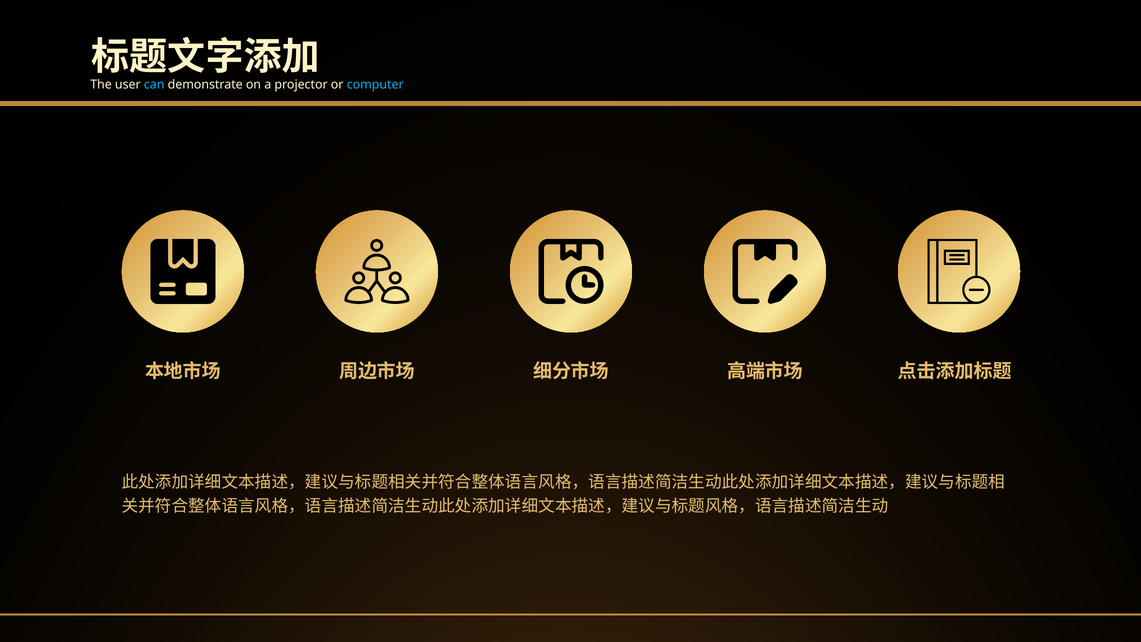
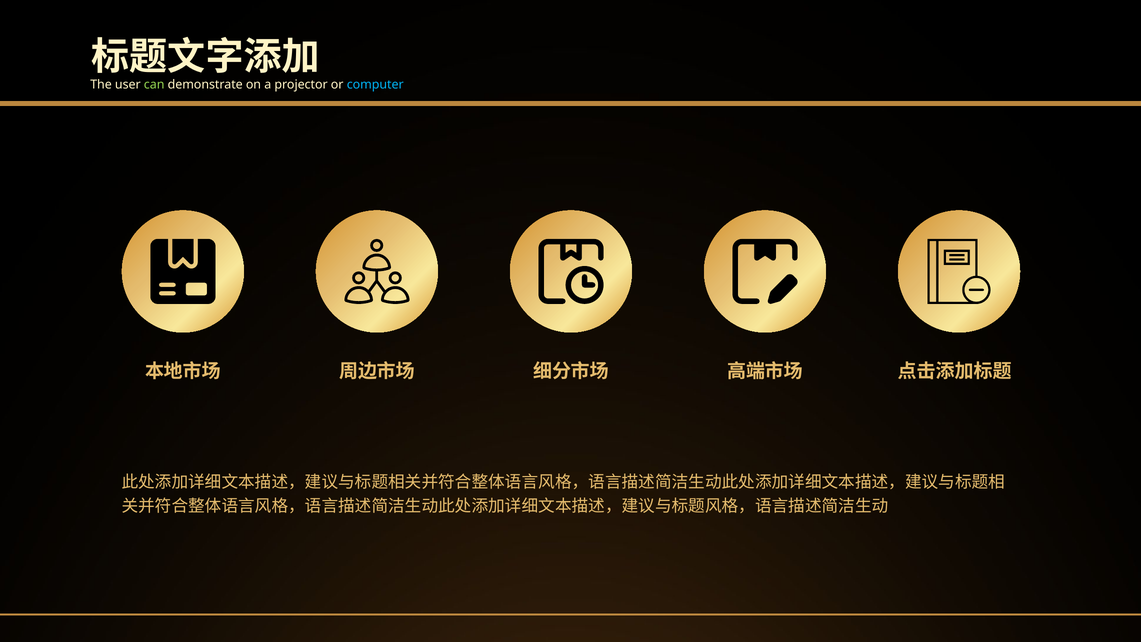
can colour: light blue -> light green (154, 85)
